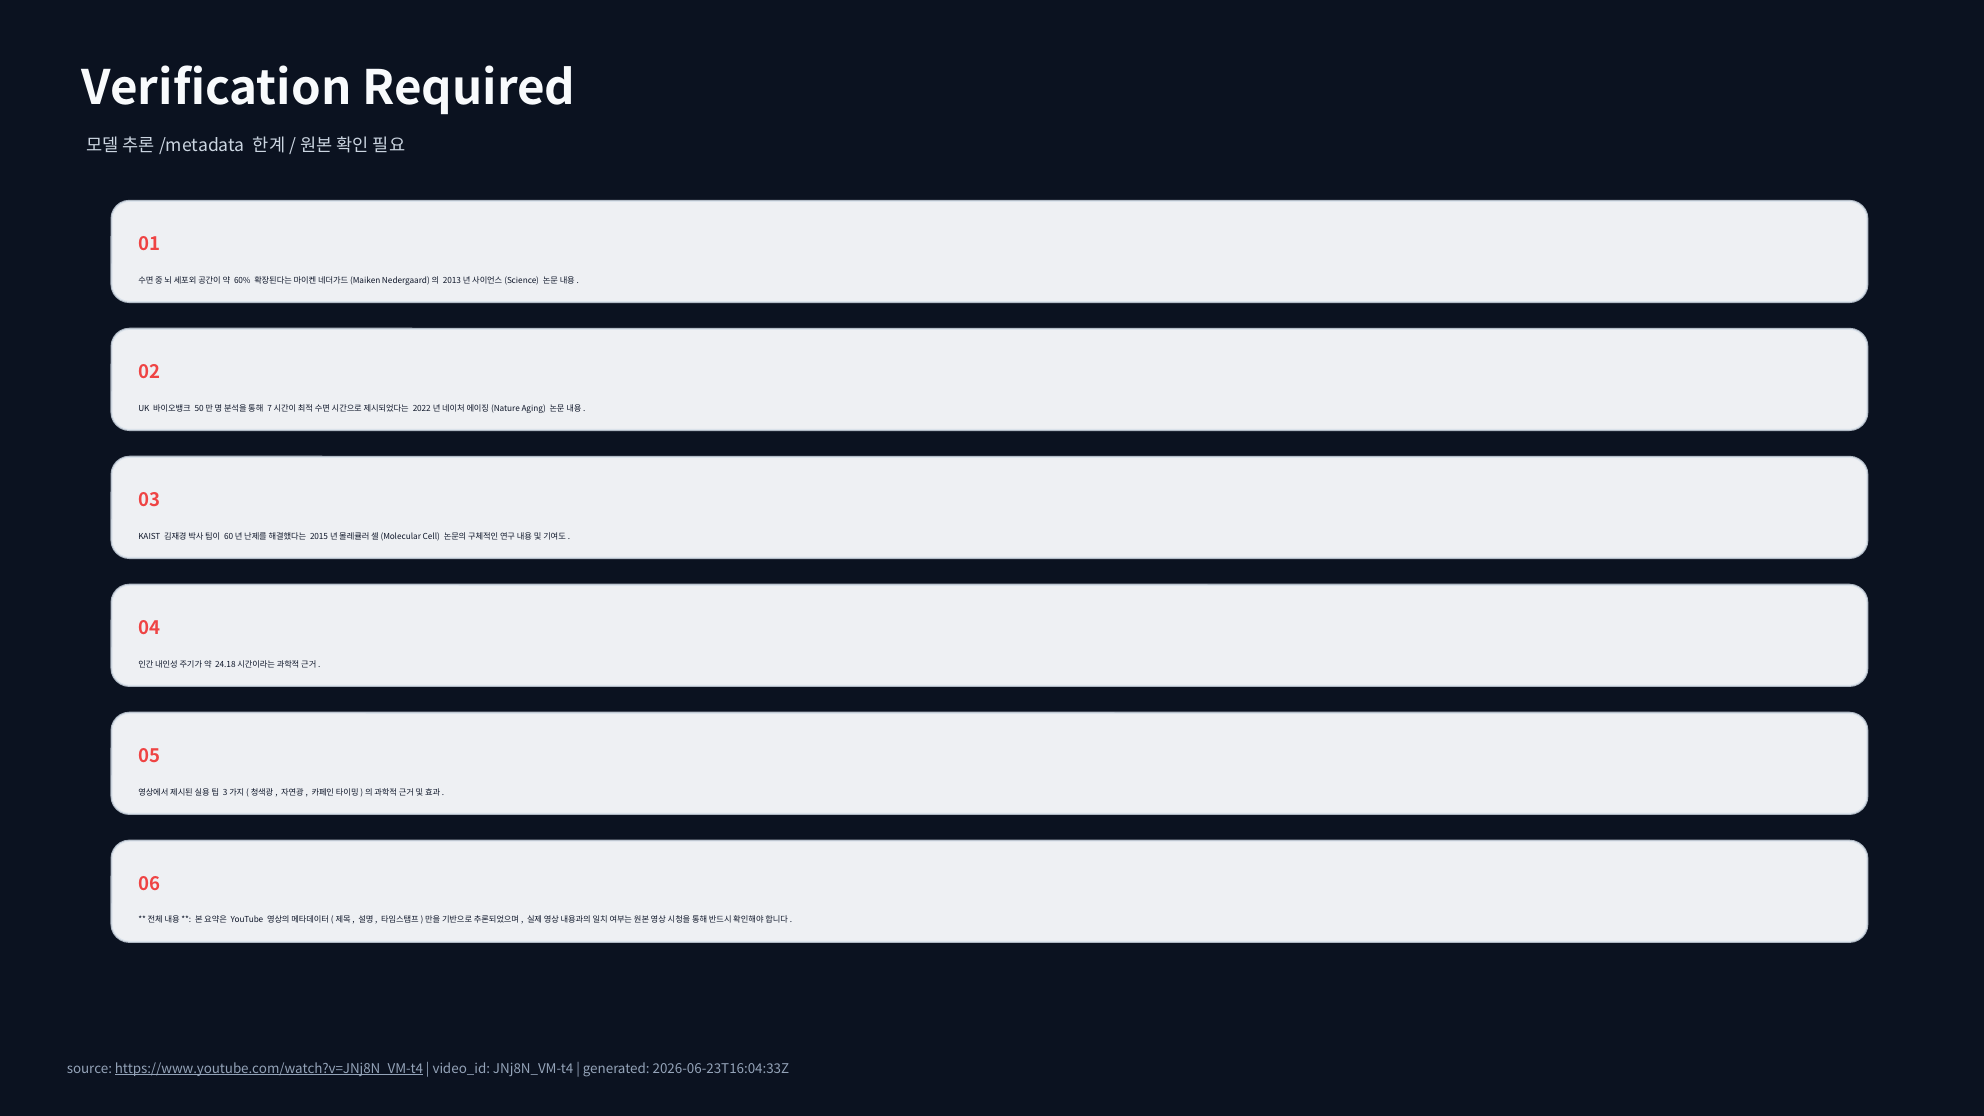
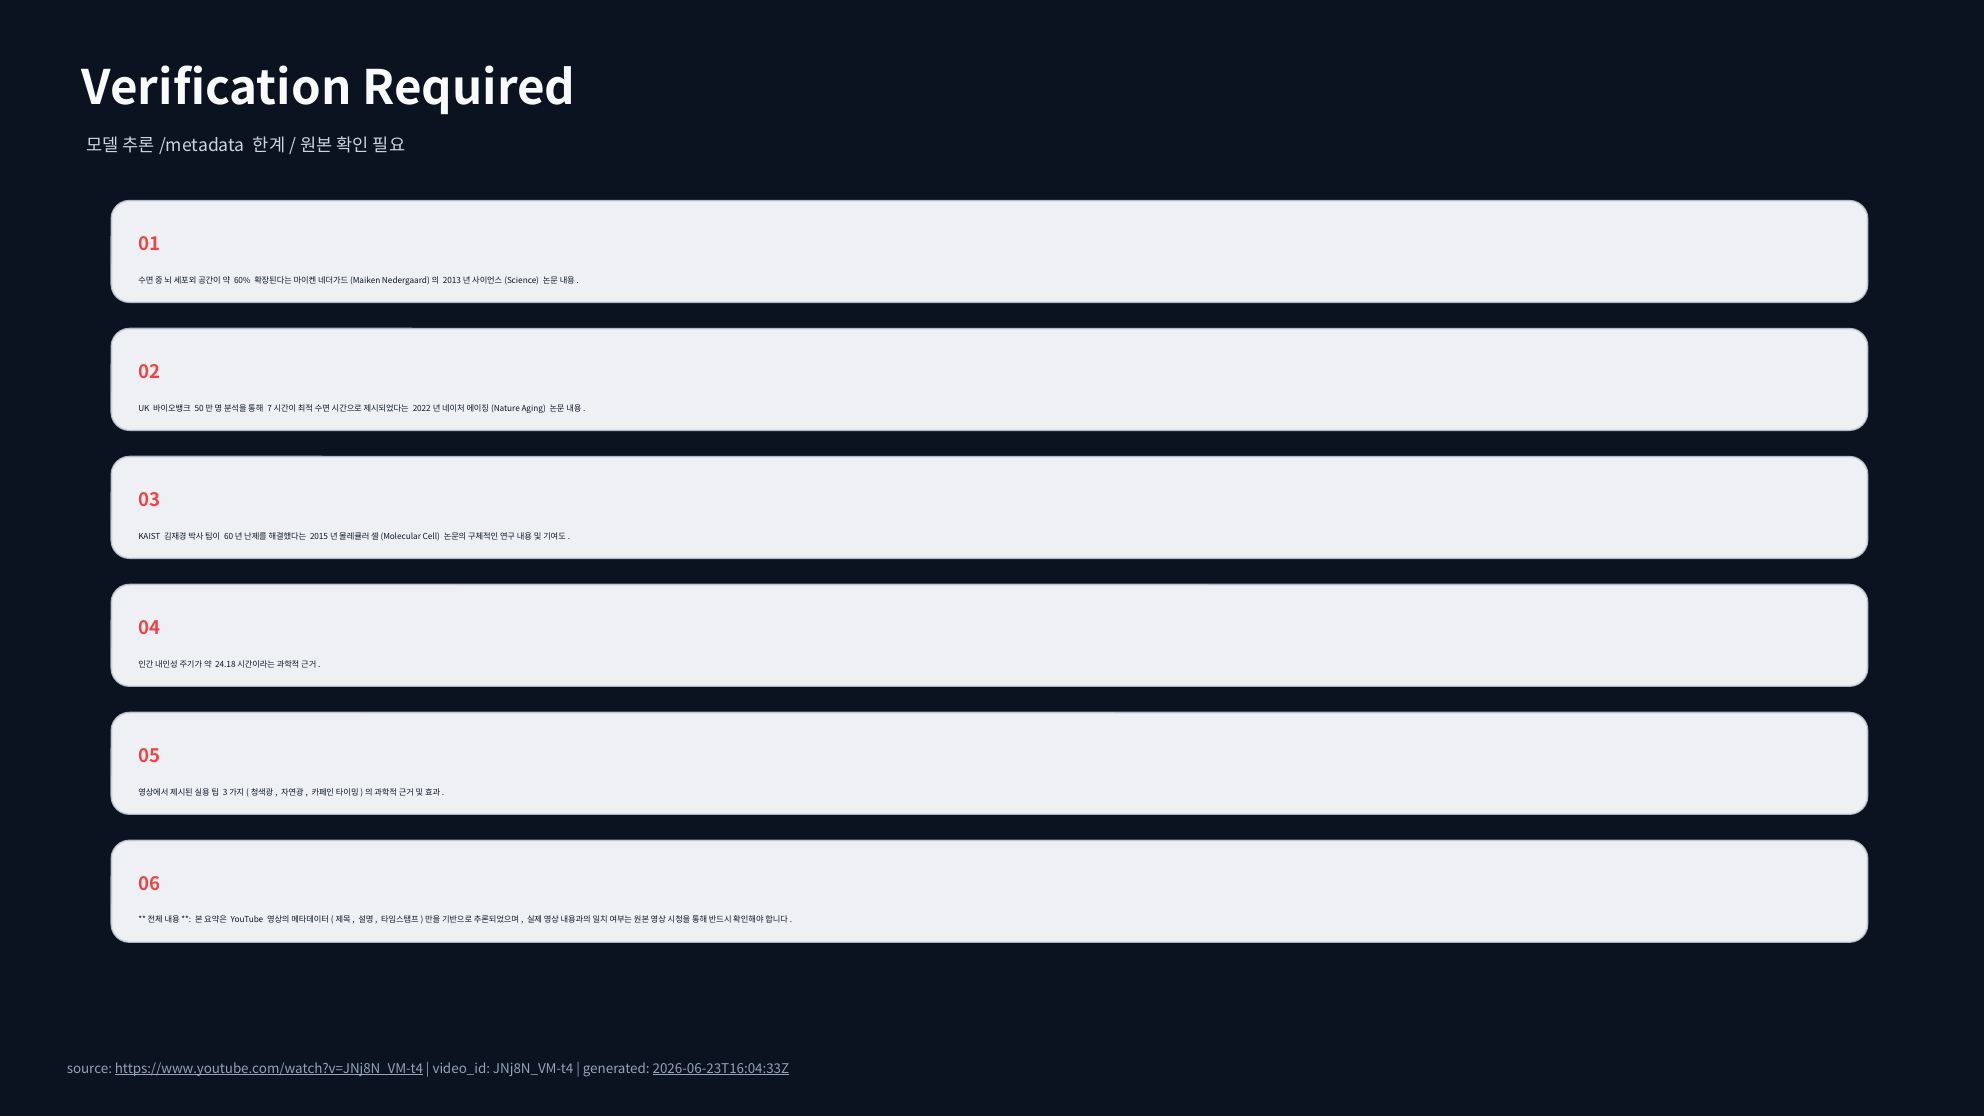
2026-06-23T16:04:33Z underline: none -> present (721, 1069)
